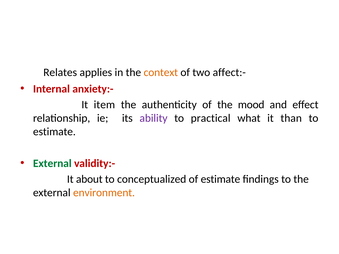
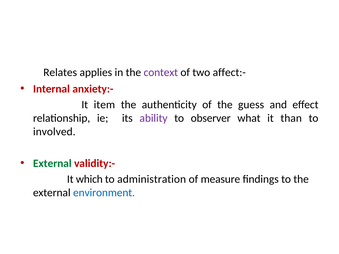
context colour: orange -> purple (161, 72)
mood: mood -> guess (251, 105)
practical: practical -> observer (211, 118)
estimate: estimate -> involved (54, 132)
about: about -> which (89, 179)
conceptualized: conceptualized -> administration (152, 179)
of estimate: estimate -> measure (220, 179)
environment colour: orange -> blue (104, 193)
